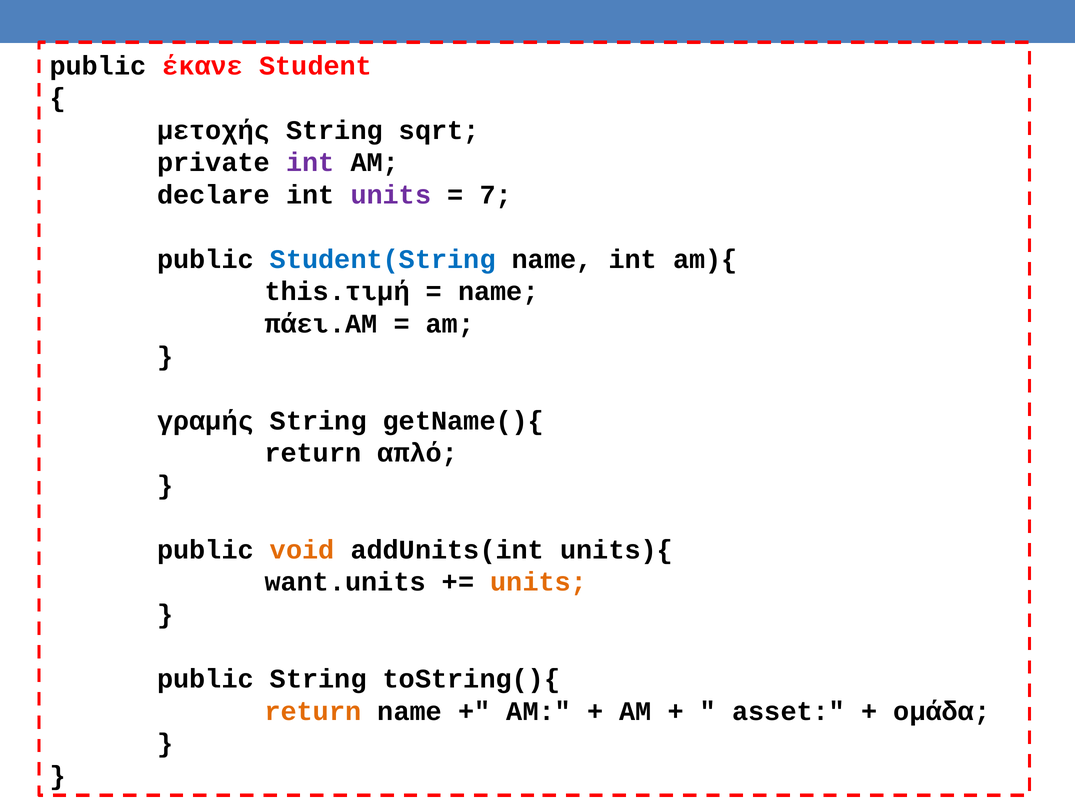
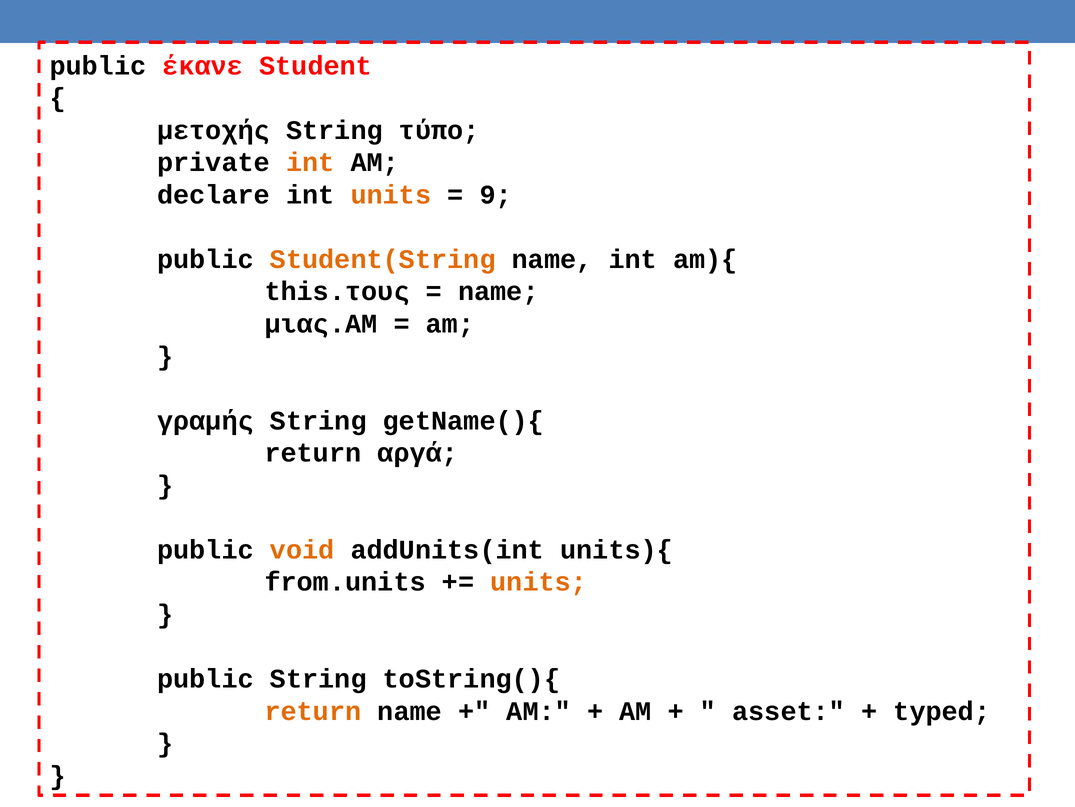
sqrt: sqrt -> τύπο (439, 130)
int colour: purple -> orange (310, 162)
units colour: purple -> orange (391, 195)
7: 7 -> 9 (496, 195)
Student(String colour: blue -> orange (383, 259)
this.τιμή: this.τιμή -> this.τους (337, 291)
πάει.AM: πάει.AM -> μιας.AM (321, 324)
απλό: απλό -> αργά (418, 453)
want.units: want.units -> from.units (345, 582)
ομάδα: ομάδα -> typed (942, 711)
